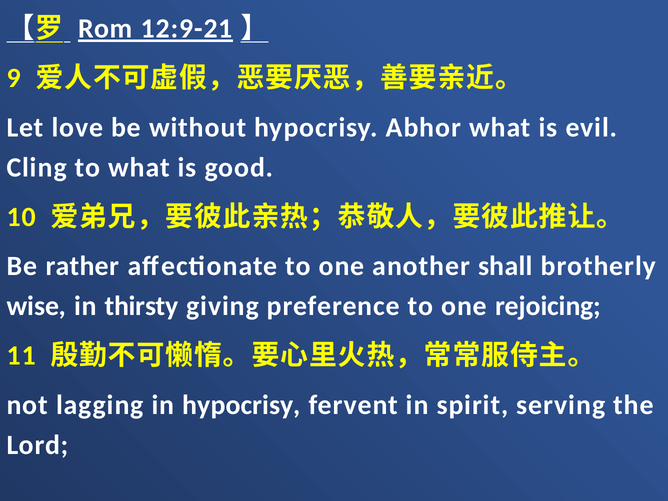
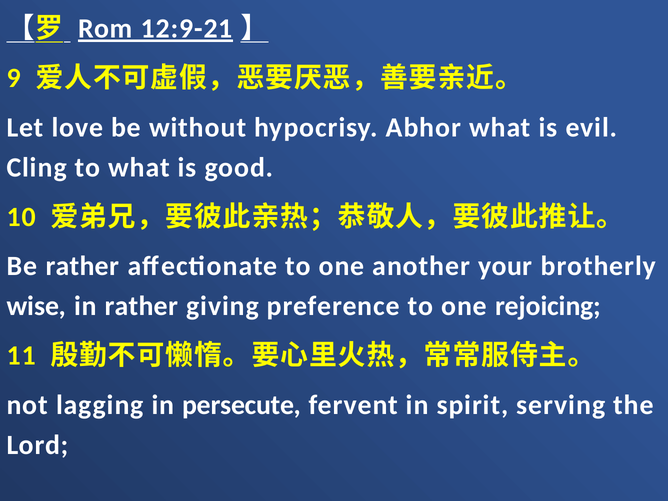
shall: shall -> your (505, 266)
in thirsty: thirsty -> rather (141, 306)
in hypocrisy: hypocrisy -> persecute (242, 405)
